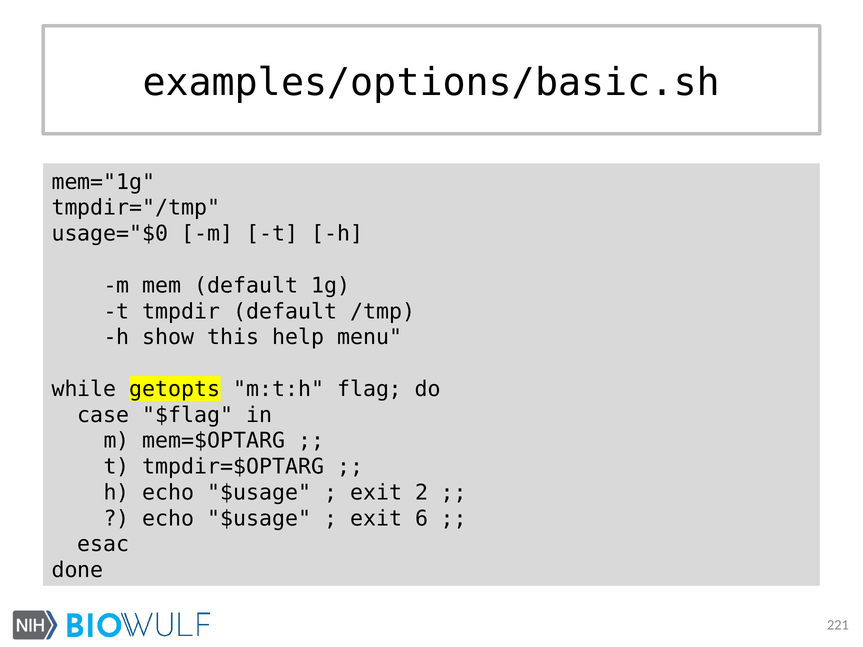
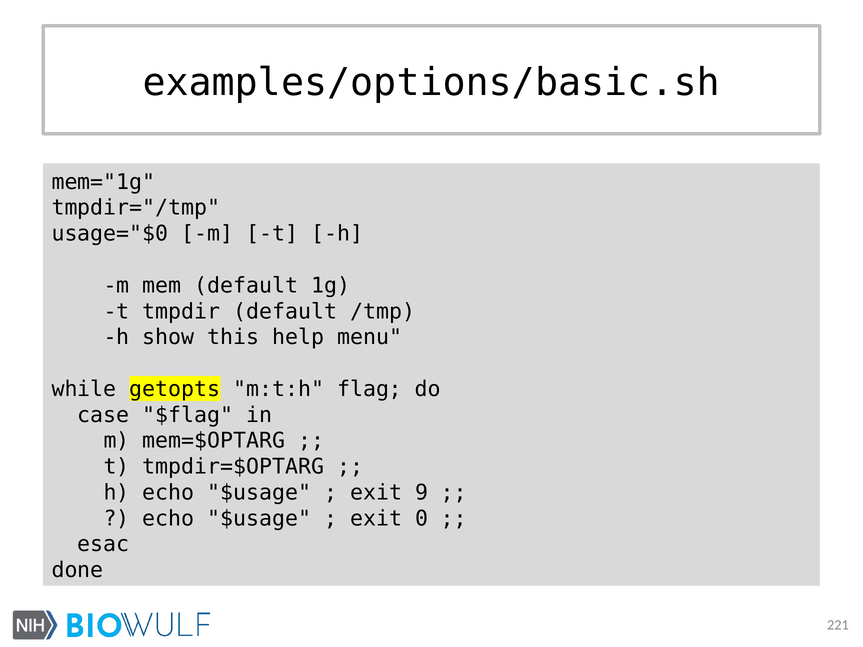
2: 2 -> 9 (422, 493)
6: 6 -> 0 (422, 519)
